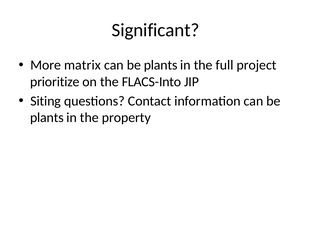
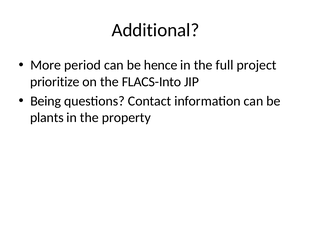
Significant: Significant -> Additional (155, 30)
matrix: matrix -> period (82, 65)
plants: plants -> hence (161, 65)
Siting: Siting -> Being (46, 101)
